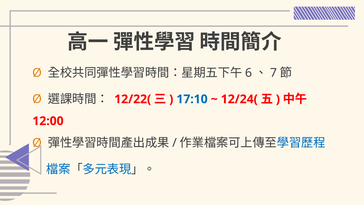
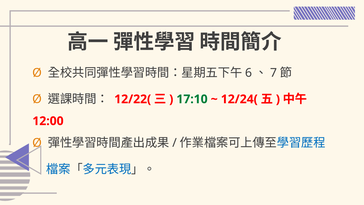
17:10 colour: blue -> green (192, 99)
